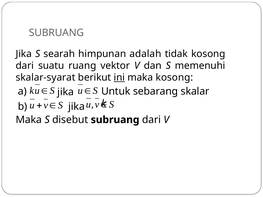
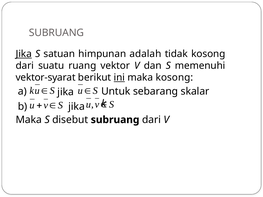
Jika underline: none -> present (24, 54)
searah: searah -> satuan (59, 54)
skalar-syarat: skalar-syarat -> vektor-syarat (46, 78)
